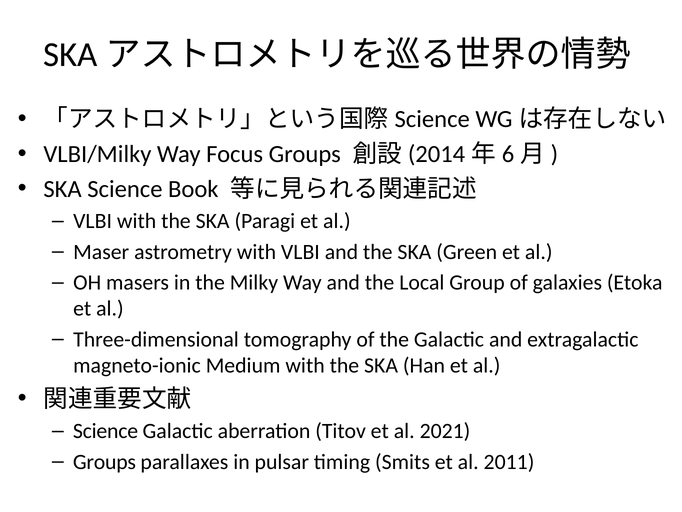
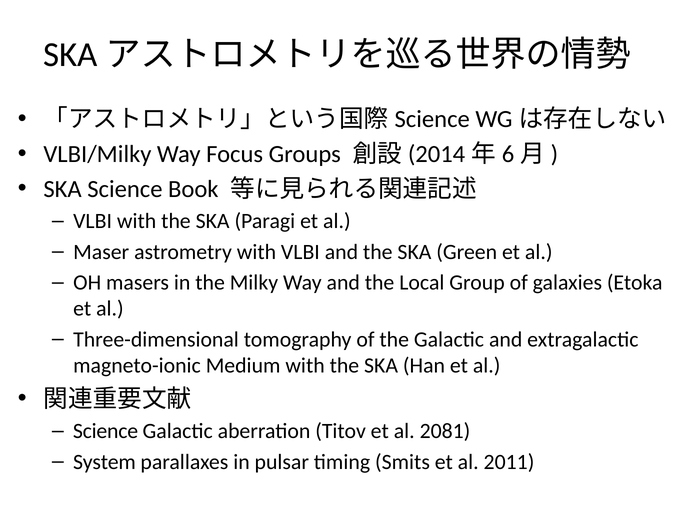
2021: 2021 -> 2081 (445, 431)
Groups: Groups -> System (104, 461)
